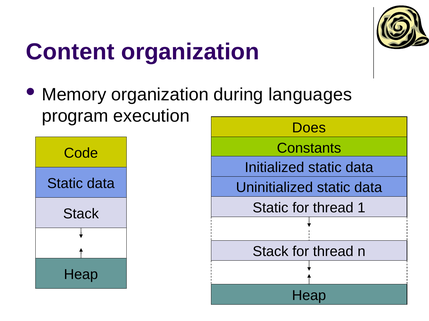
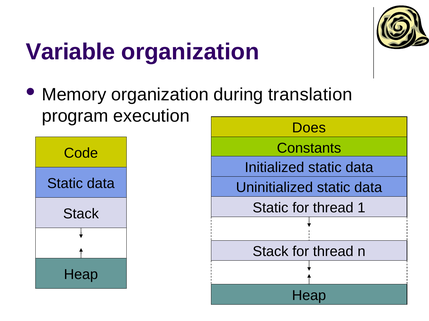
Content: Content -> Variable (70, 52)
languages: languages -> translation (310, 95)
